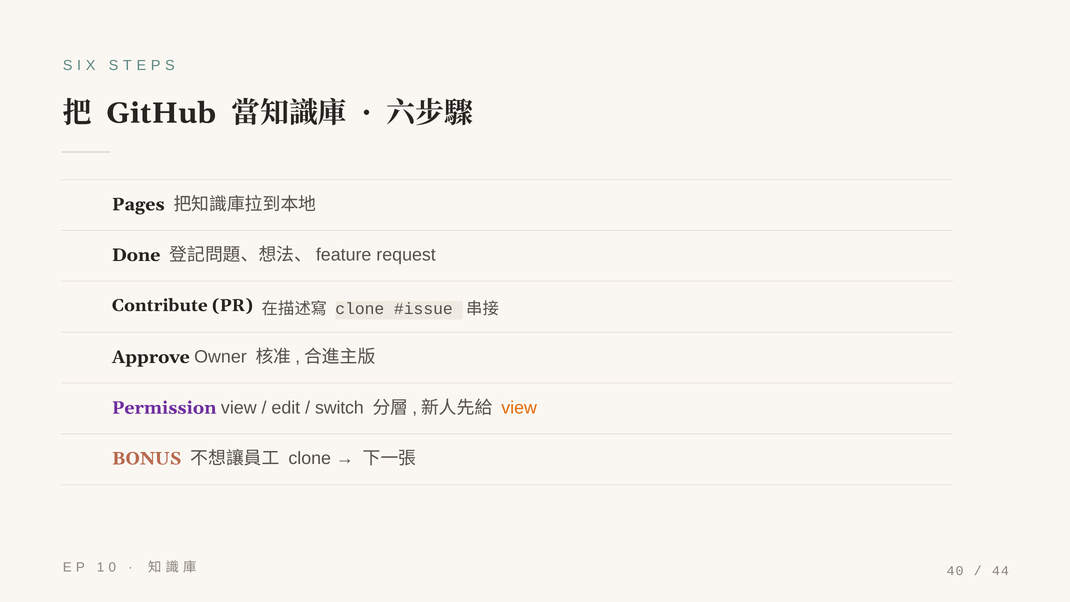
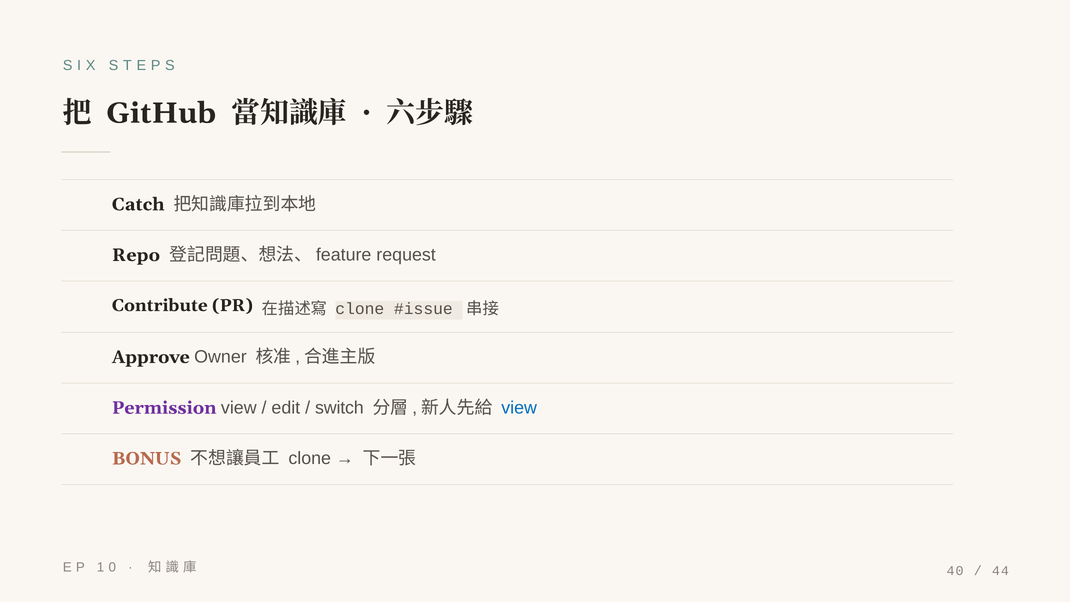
Pages: Pages -> Catch (138, 204)
Done: Done -> Repo (136, 255)
view colour: orange -> blue (519, 408)
